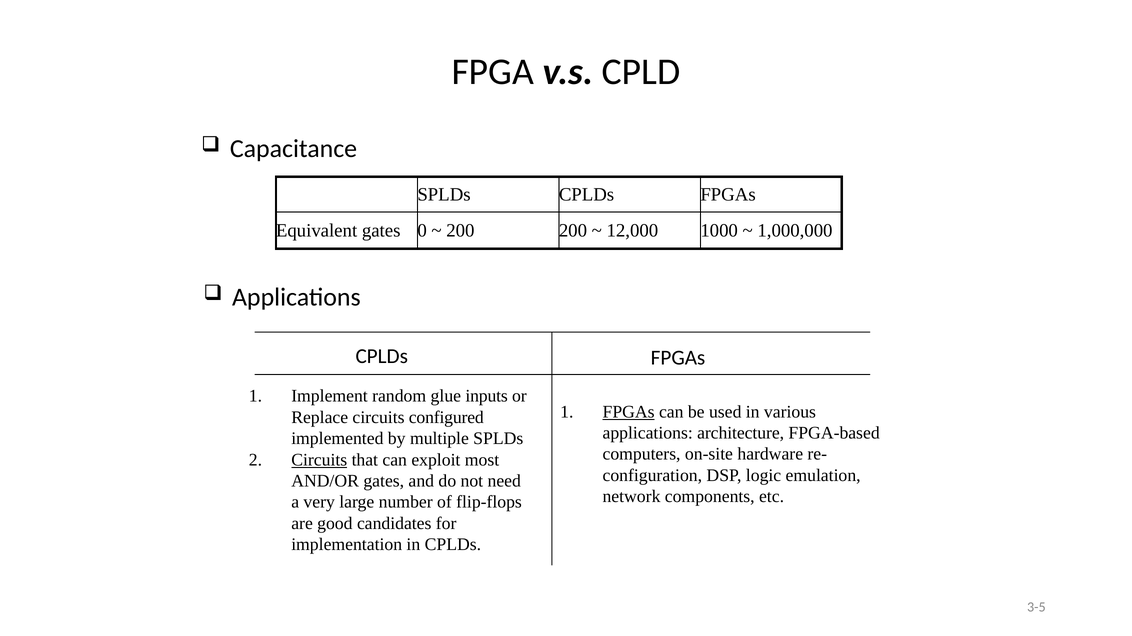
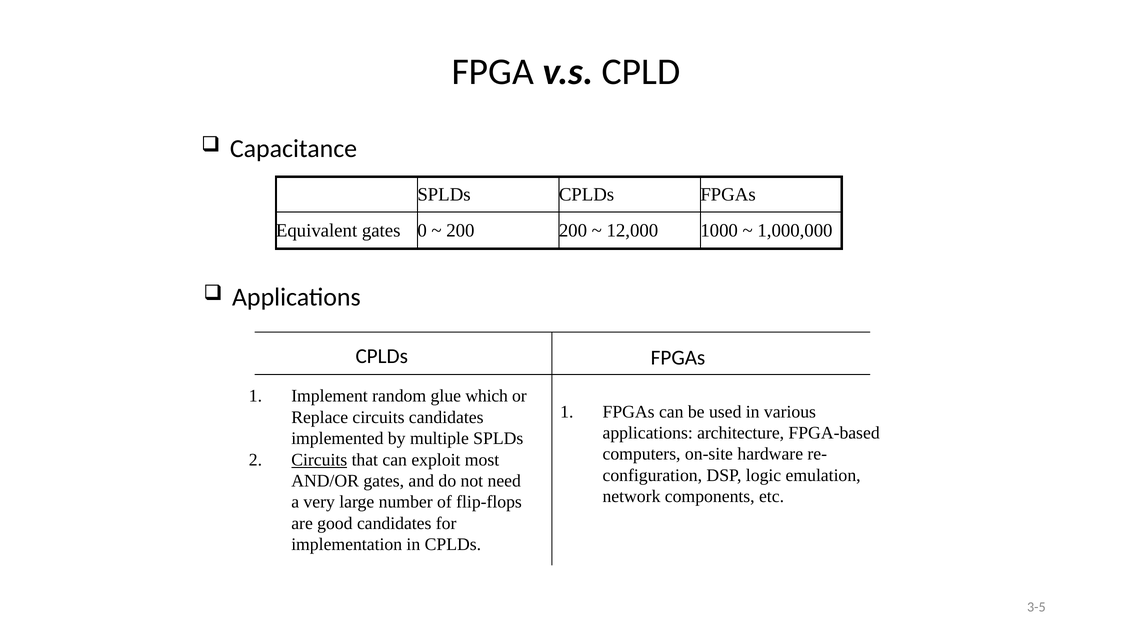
inputs: inputs -> which (487, 397)
FPGAs underline: present -> none (629, 412)
circuits configured: configured -> candidates (446, 418)
